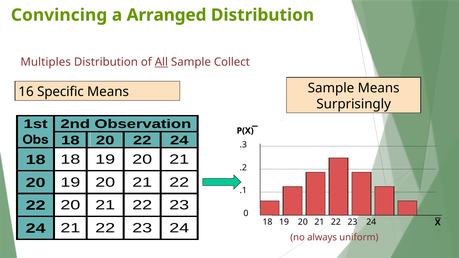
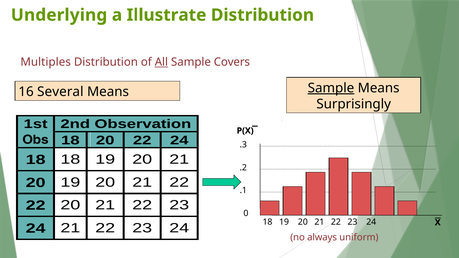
Convincing: Convincing -> Underlying (59, 15)
Arranged: Arranged -> Illustrate (166, 15)
Collect: Collect -> Covers (232, 62)
Sample underline: none -> present (331, 88)
Specific: Specific -> Several (60, 92)
